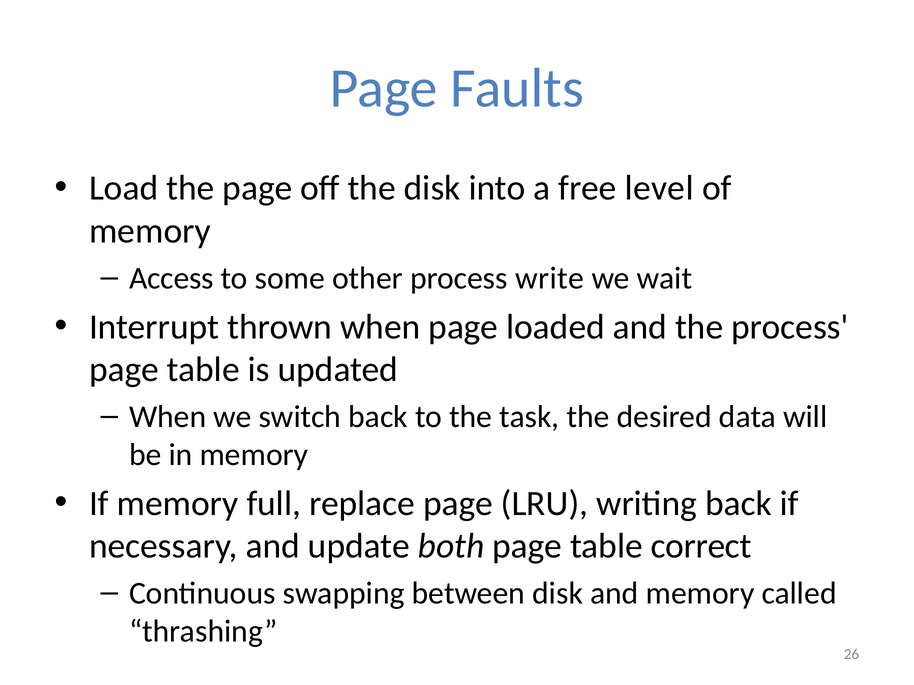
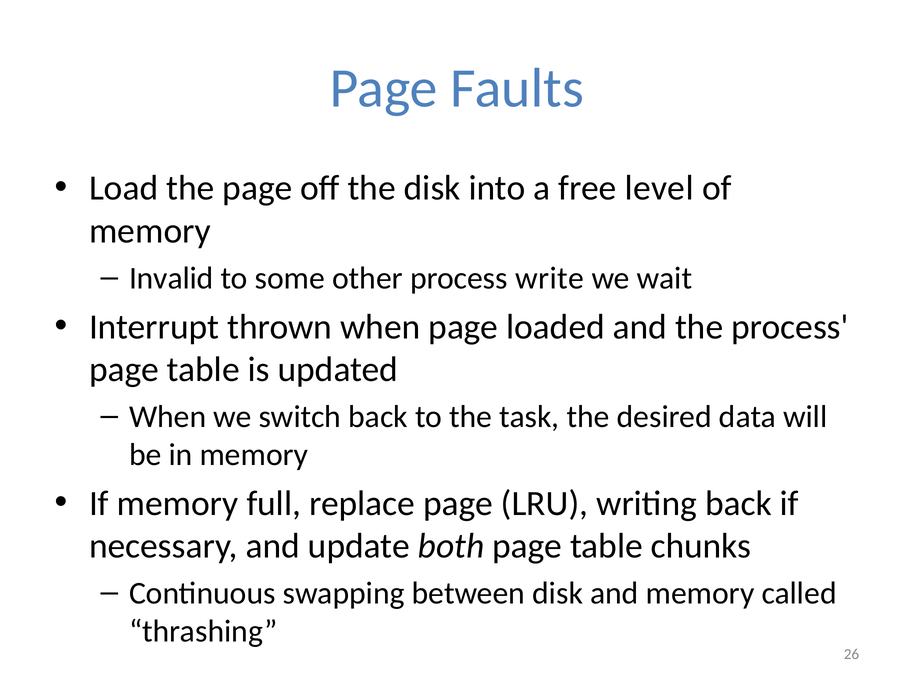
Access: Access -> Invalid (171, 278)
correct: correct -> chunks (701, 546)
